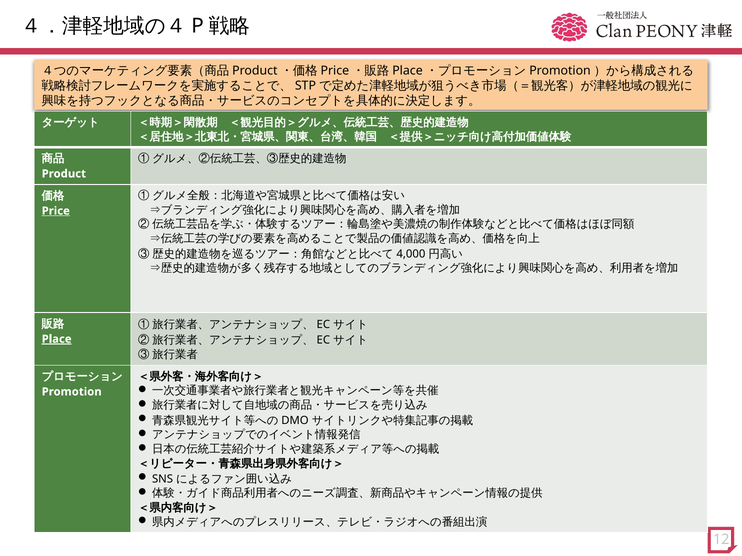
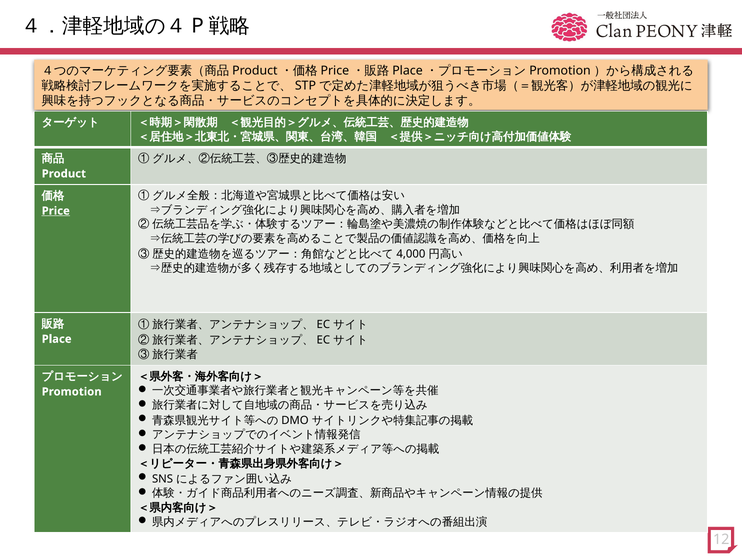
Place underline: present -> none (57, 339)
